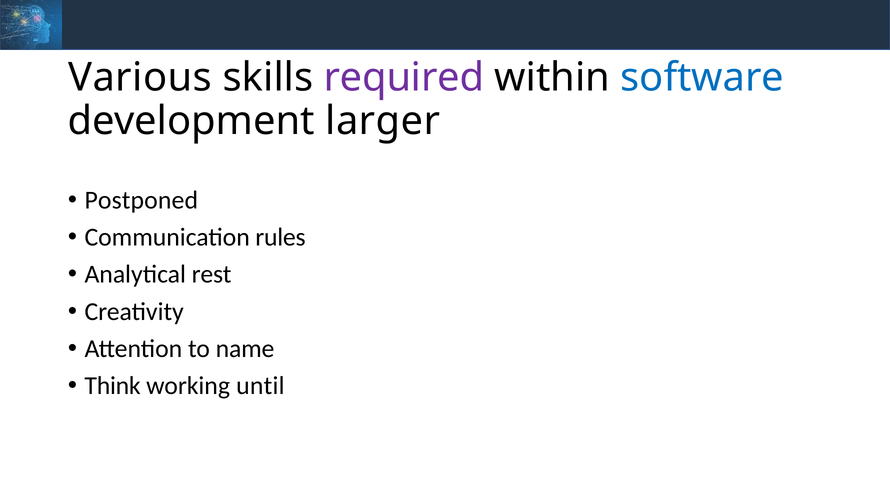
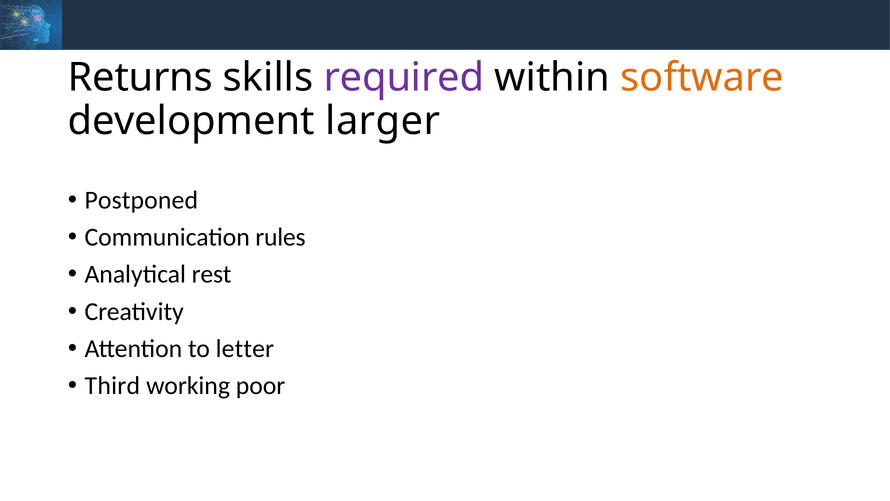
Various: Various -> Returns (140, 78)
software colour: blue -> orange (702, 78)
name: name -> letter (245, 348)
Think: Think -> Third (112, 386)
until: until -> poor (261, 386)
